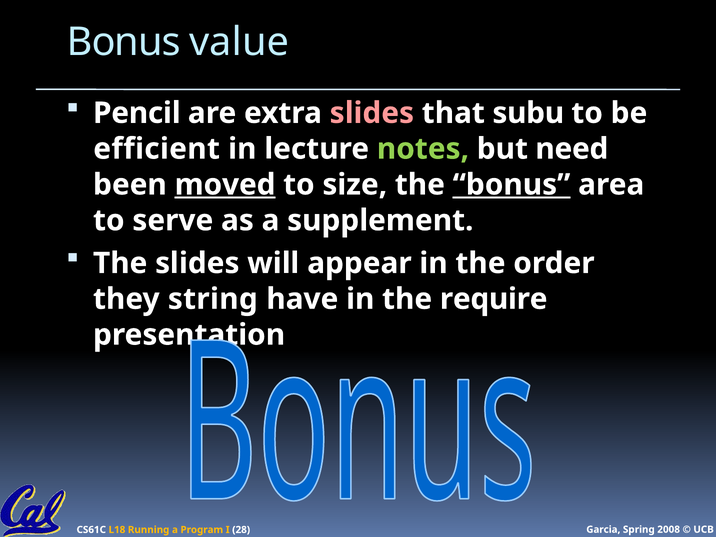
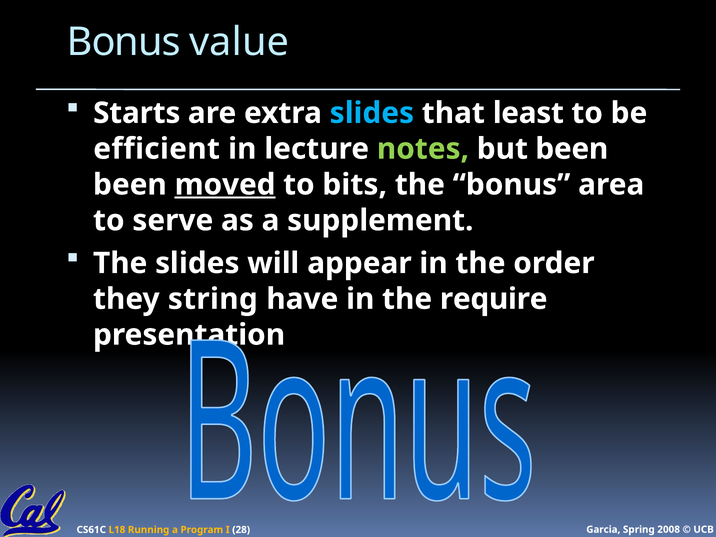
Pencil: Pencil -> Starts (137, 113)
slides colour: pink -> light blue (372, 113)
subu: subu -> least (528, 113)
but need: need -> been (572, 149)
size: size -> bits (355, 185)
bonus underline: present -> none (512, 185)
